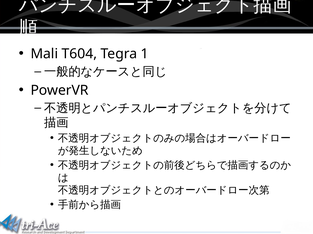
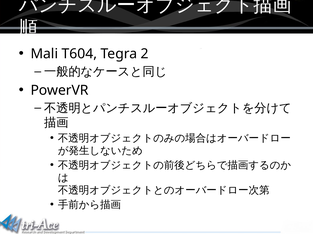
1: 1 -> 2 (145, 54)
